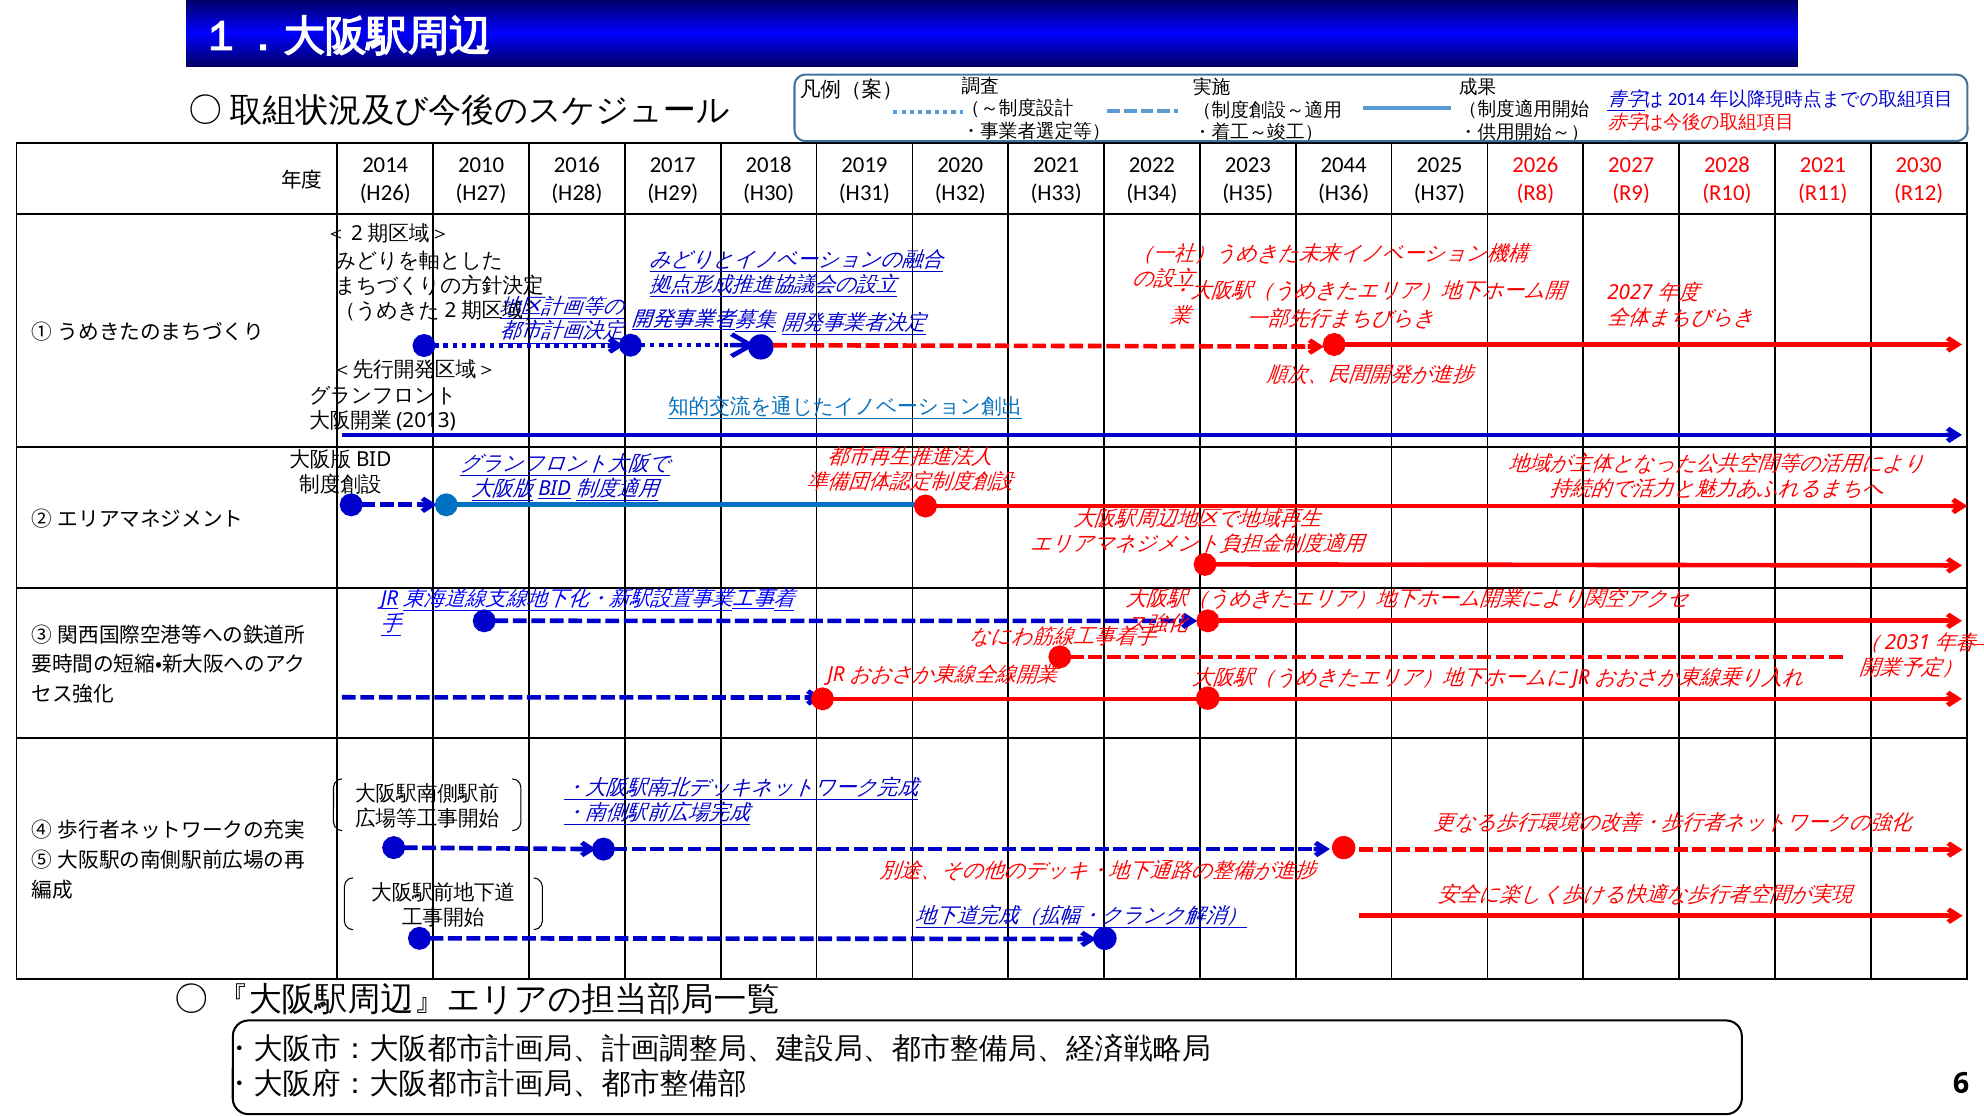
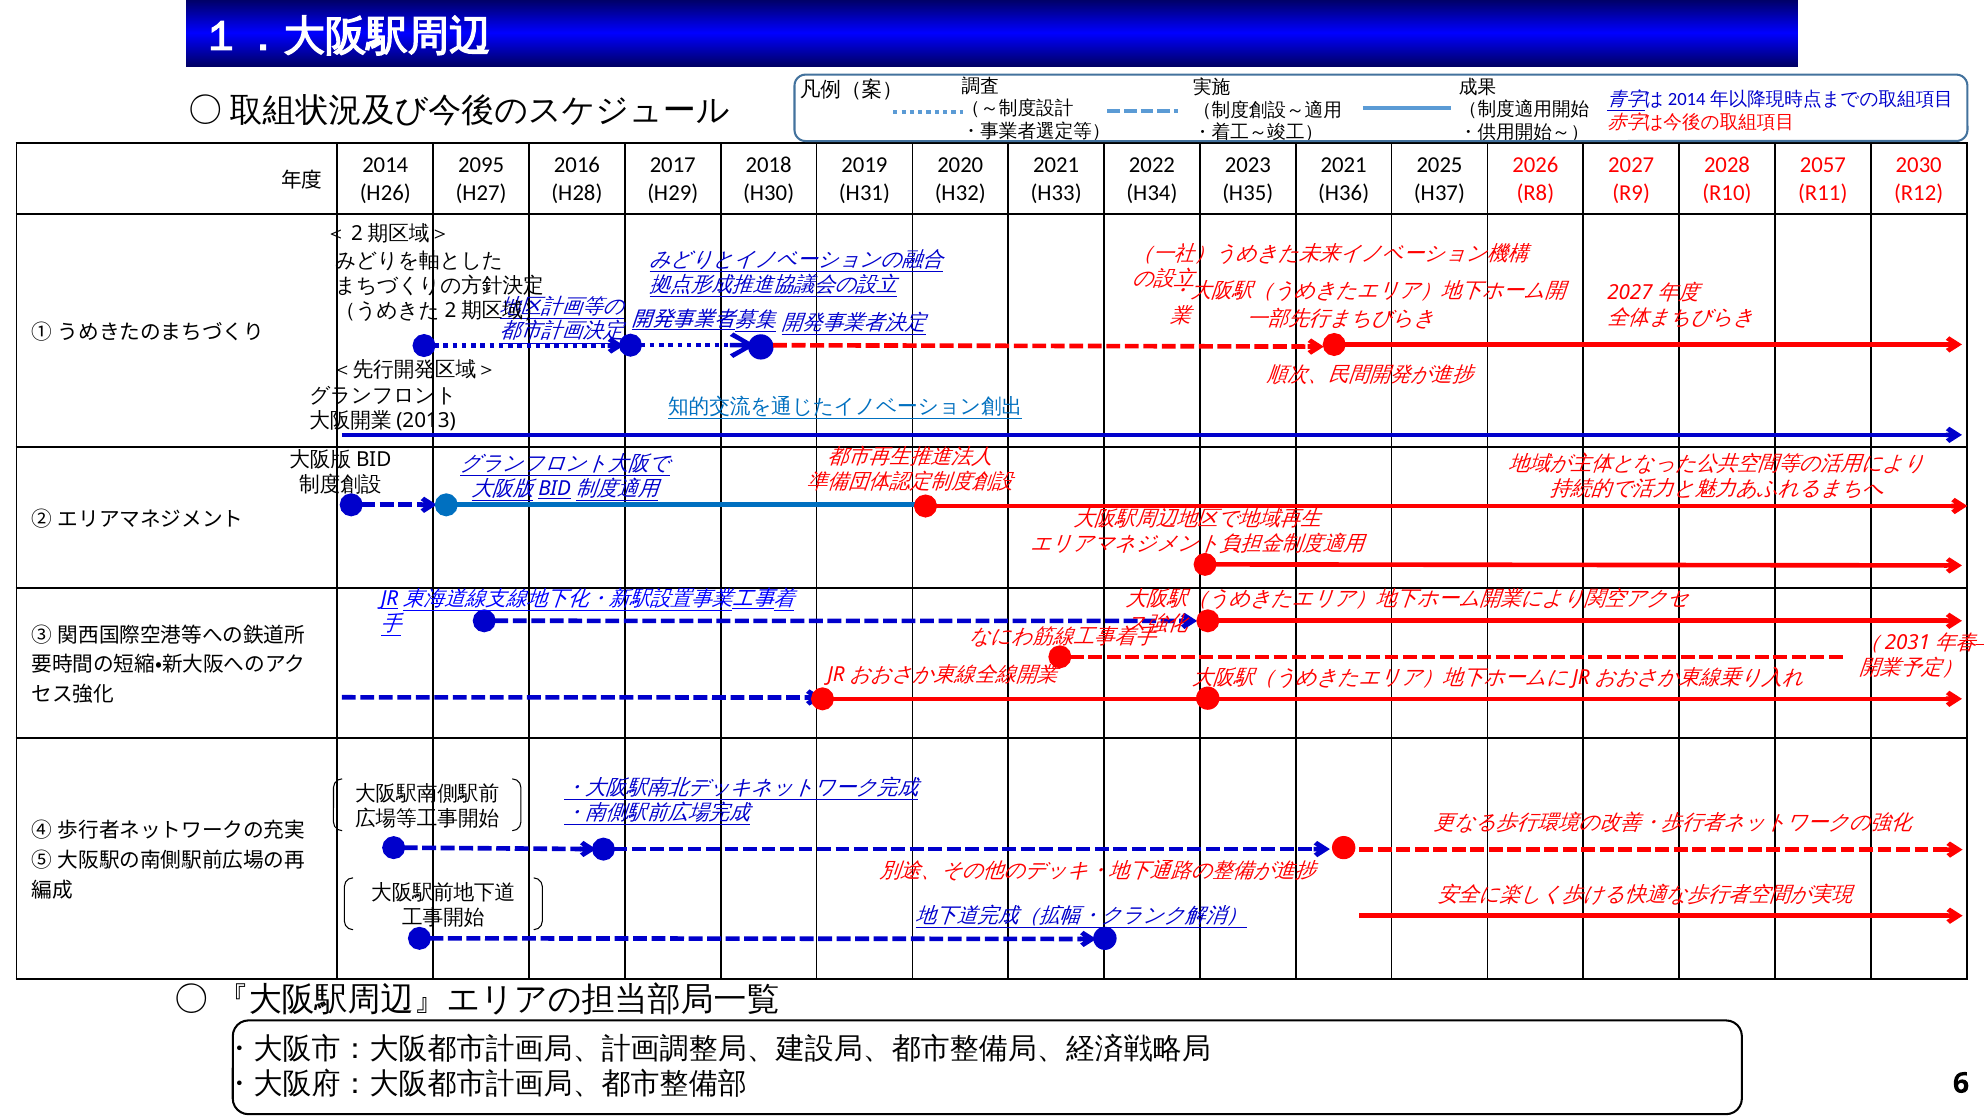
2010: 2010 -> 2095 (481, 165)
2044: 2044 -> 2021 (1344, 165)
2021: 2021 -> 2057 (1823, 165)
